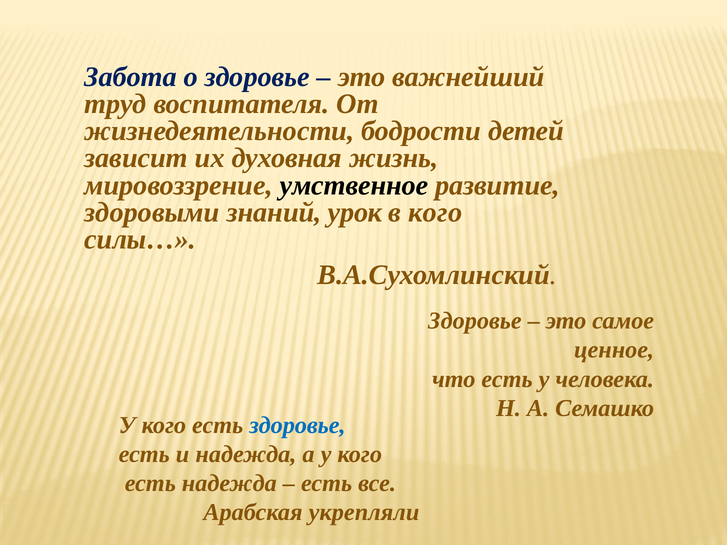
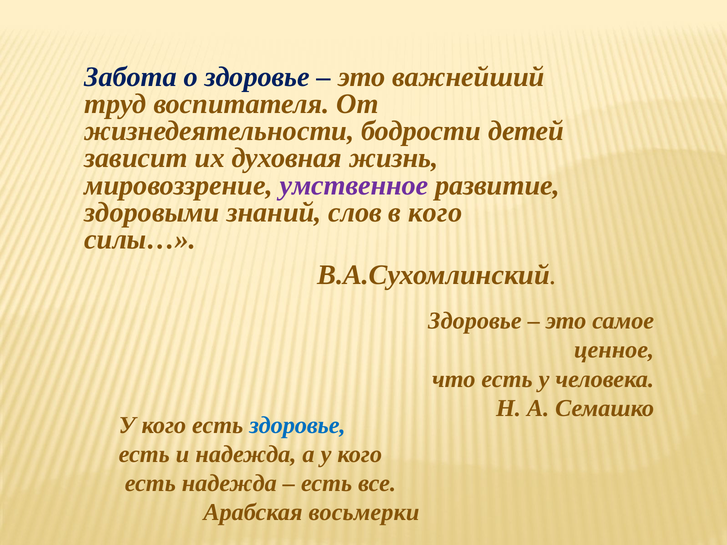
умственное colour: black -> purple (354, 185)
урок: урок -> слов (355, 213)
укрепляли: укрепляли -> восьмерки (364, 513)
